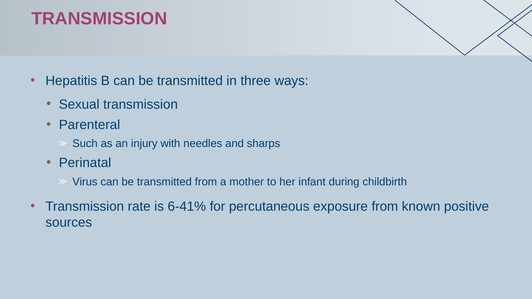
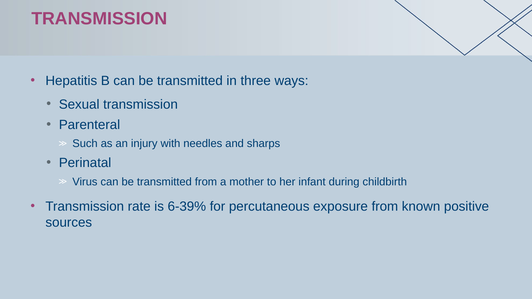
6-41%: 6-41% -> 6-39% (187, 207)
